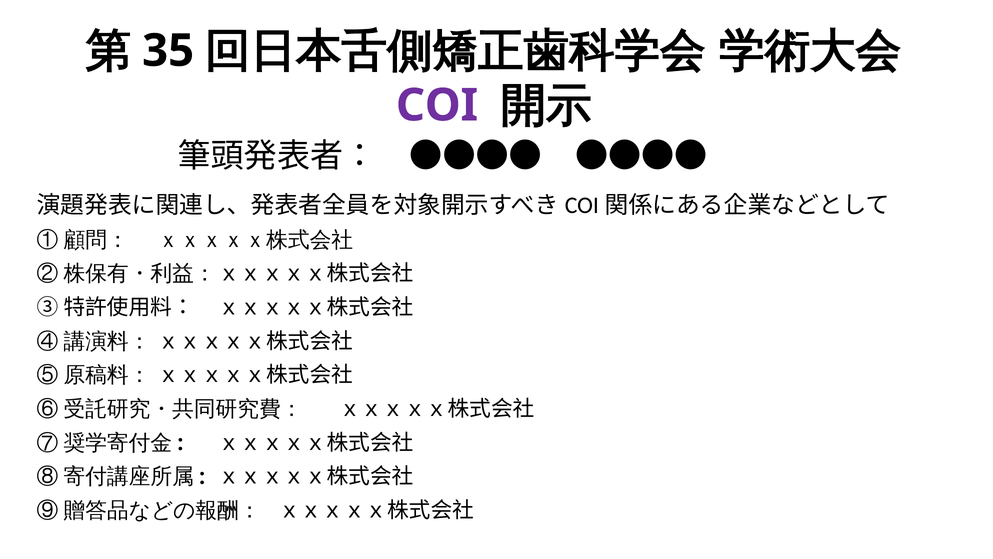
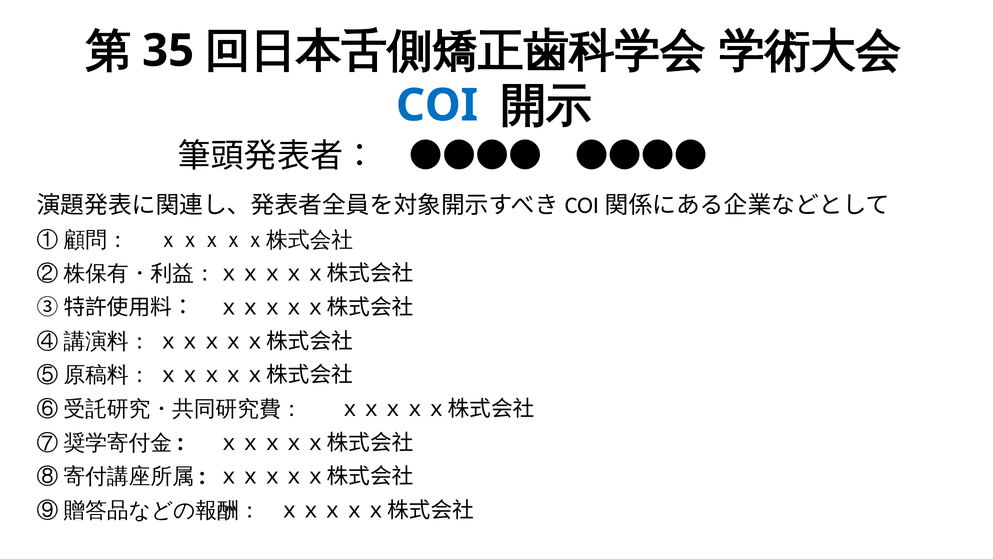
COI colour: purple -> blue (437, 105)
